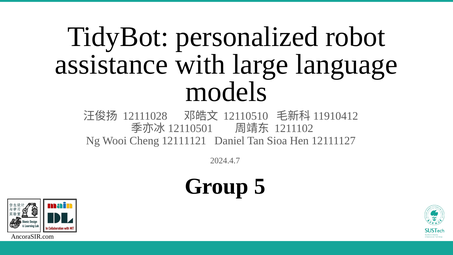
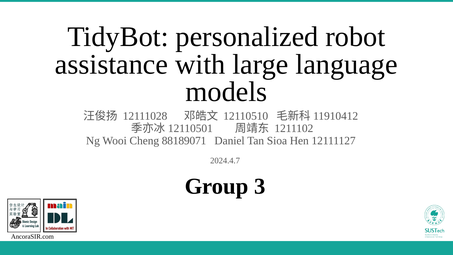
12111121: 12111121 -> 88189071 (184, 141)
5: 5 -> 3 (260, 186)
